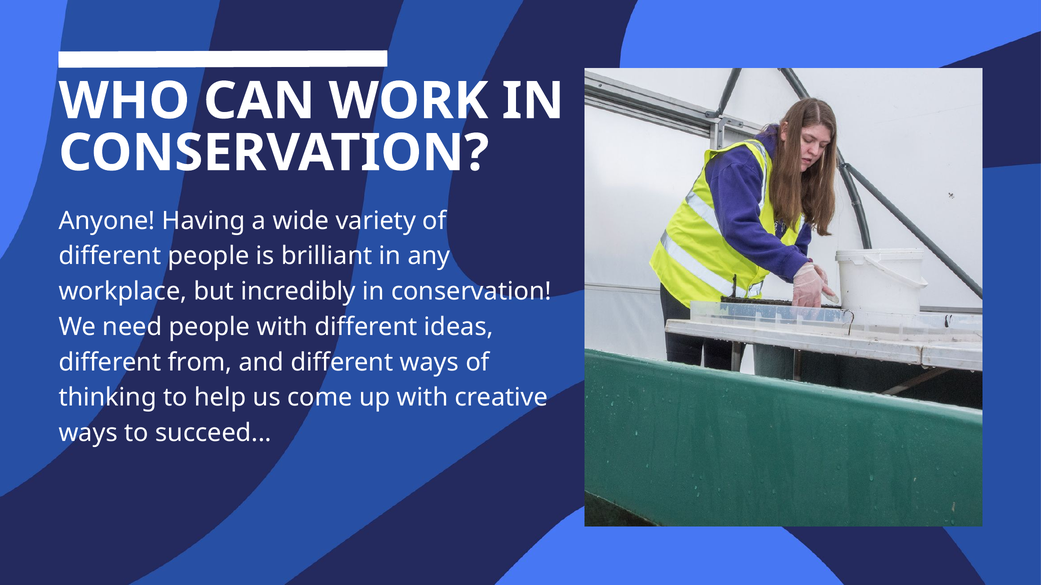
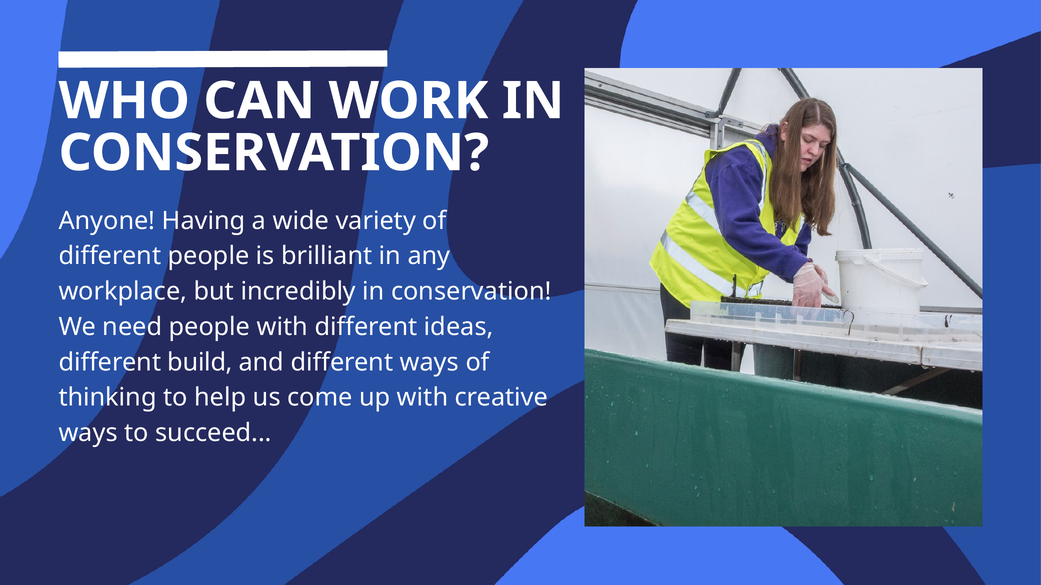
from: from -> build (200, 363)
